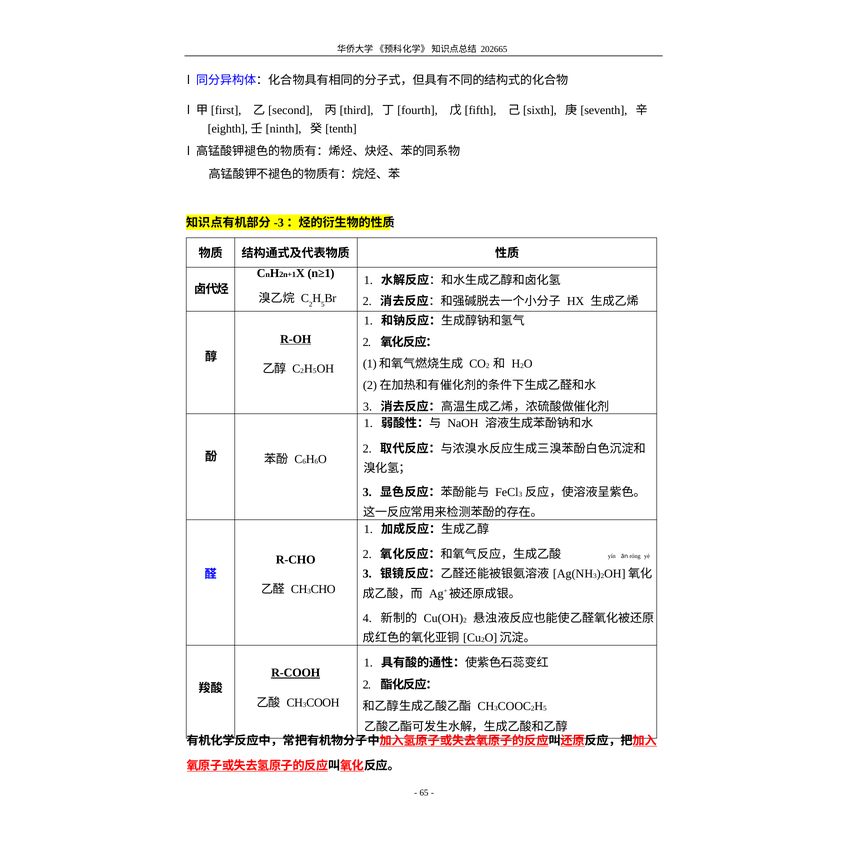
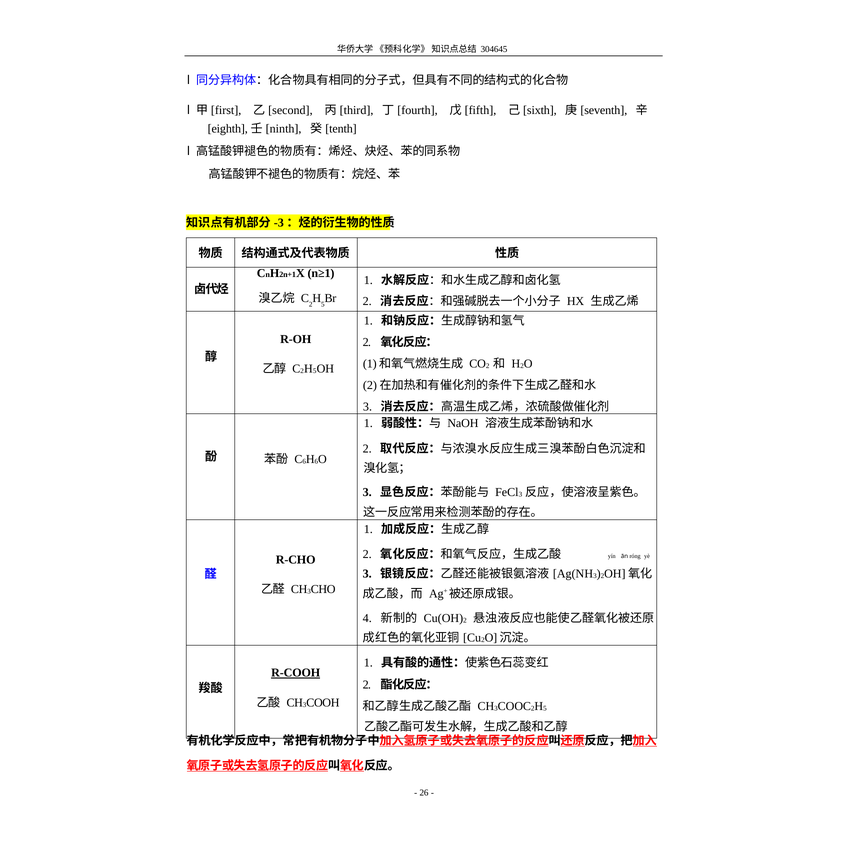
202665: 202665 -> 304645 (494, 49)
R-OH underline: present -> none (296, 339)
65: 65 -> 26 (424, 793)
